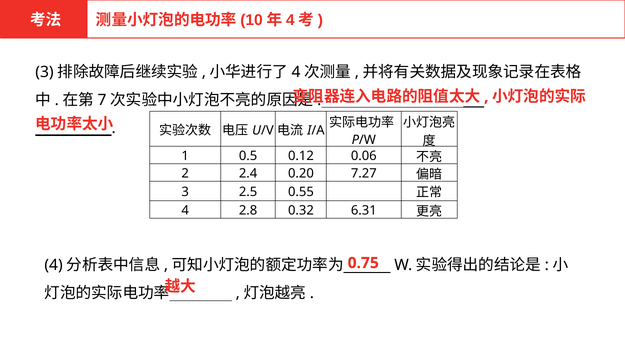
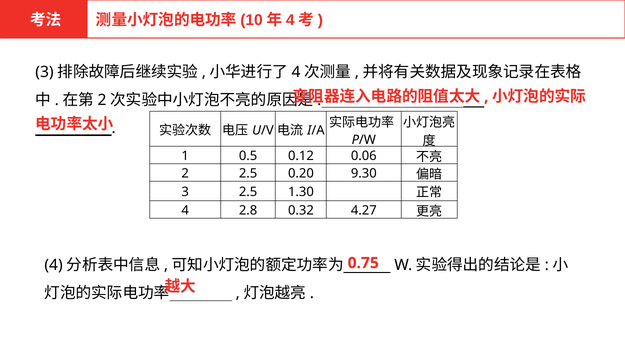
7: 7 -> 2 (102, 100)
2 2.4: 2.4 -> 2.5 (248, 174)
7.27: 7.27 -> 9.30 (364, 174)
0.55: 0.55 -> 1.30 (301, 192)
6.31: 6.31 -> 4.27 (364, 211)
